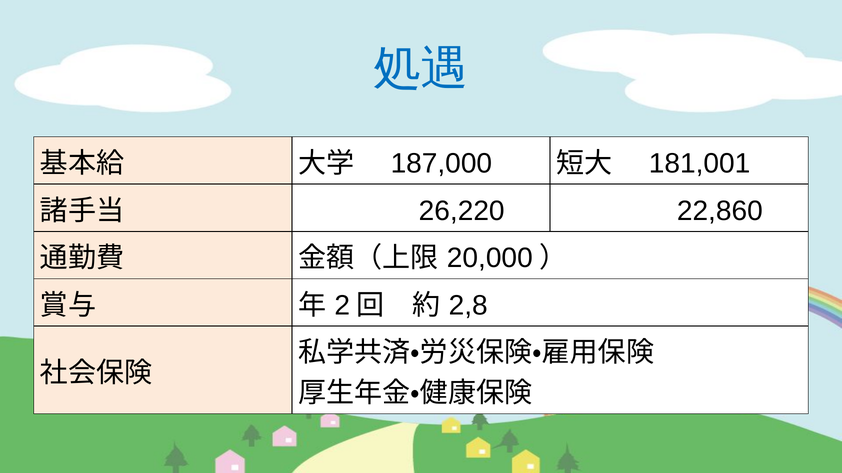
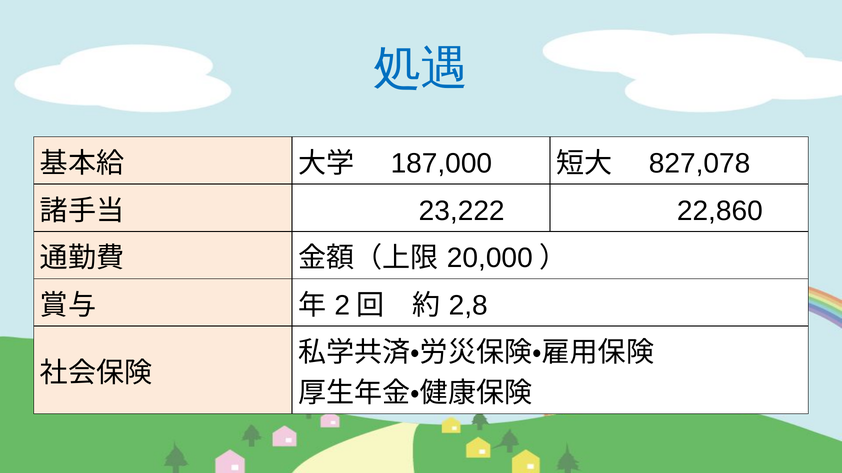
181,001: 181,001 -> 827,078 (700, 164)
26,220: 26,220 -> 23,222 (462, 211)
